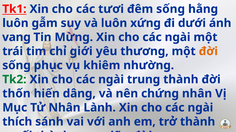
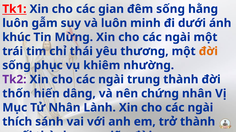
tươi: tươi -> gian (111, 9)
xứng: xứng -> minh (145, 23)
vang: vang -> khúc (16, 37)
giới: giới -> thái (81, 52)
Tk2 colour: green -> purple (14, 80)
